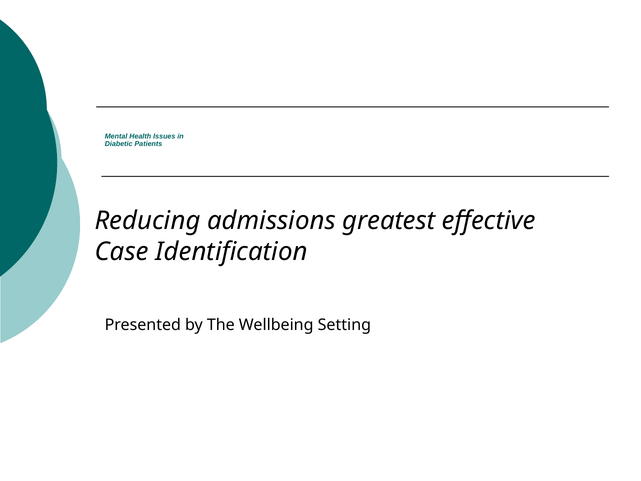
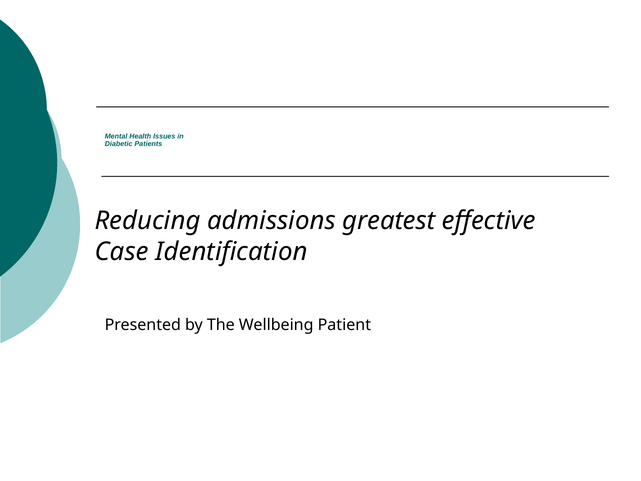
Setting: Setting -> Patient (344, 325)
